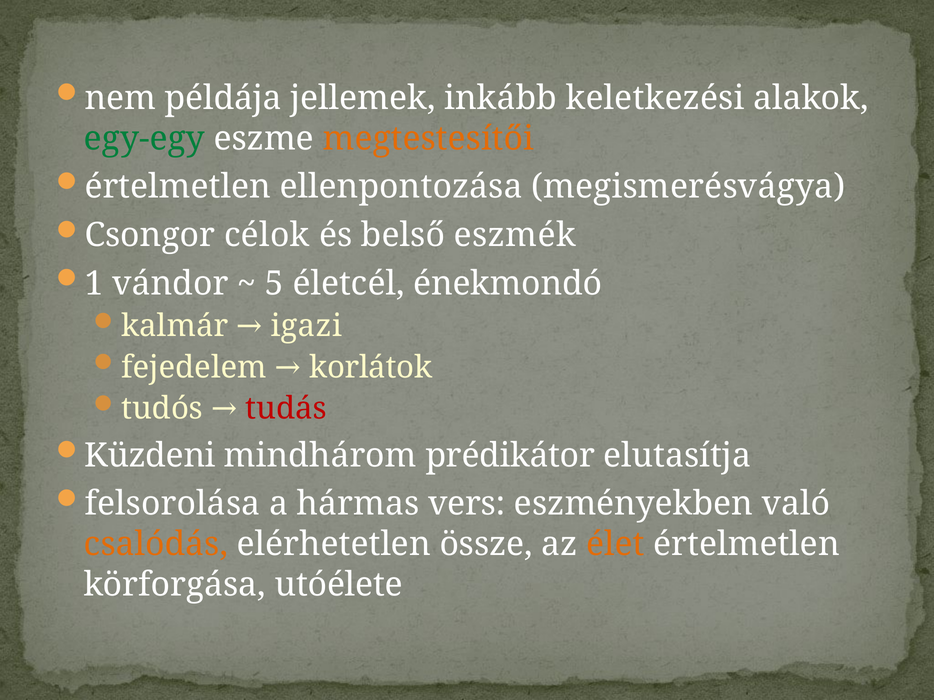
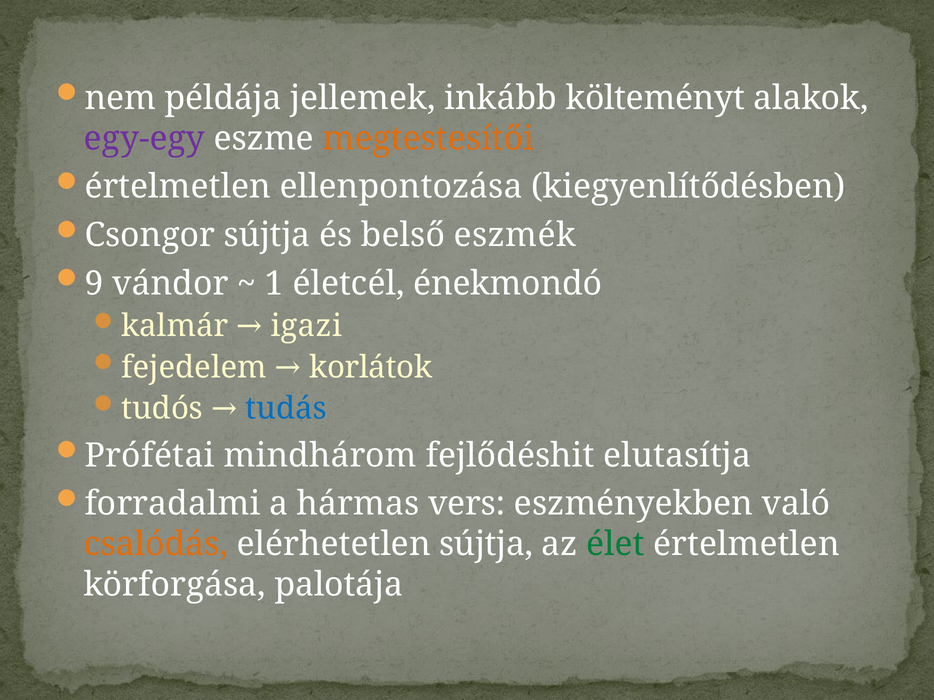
keletkezési: keletkezési -> költeményt (655, 98)
egy-egy colour: green -> purple (144, 139)
megismerésvágya: megismerésvágya -> kiegyenlítődésben (688, 187)
Csongor célok: célok -> sújtja (267, 235)
1: 1 -> 9 (94, 284)
5: 5 -> 1 (274, 284)
tudás colour: red -> blue (286, 409)
Küzdeni: Küzdeni -> Prófétai (150, 456)
prédikátor: prédikátor -> fejlődéshit (510, 456)
felsorolása: felsorolása -> forradalmi (172, 504)
elérhetetlen össze: össze -> sújtja (486, 545)
élet colour: orange -> green (615, 545)
utóélete: utóélete -> palotája (339, 585)
